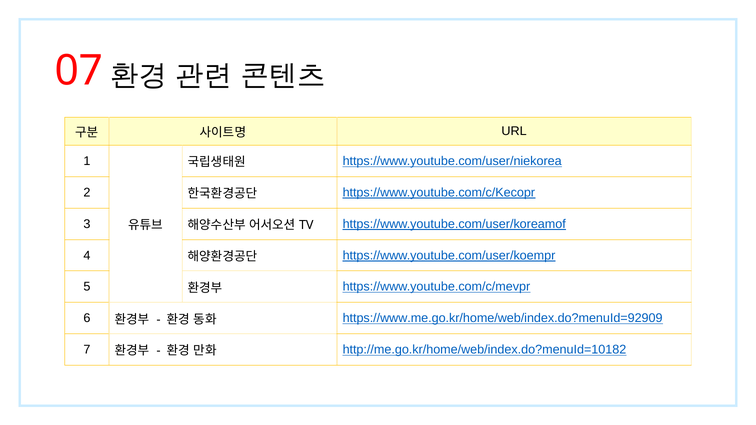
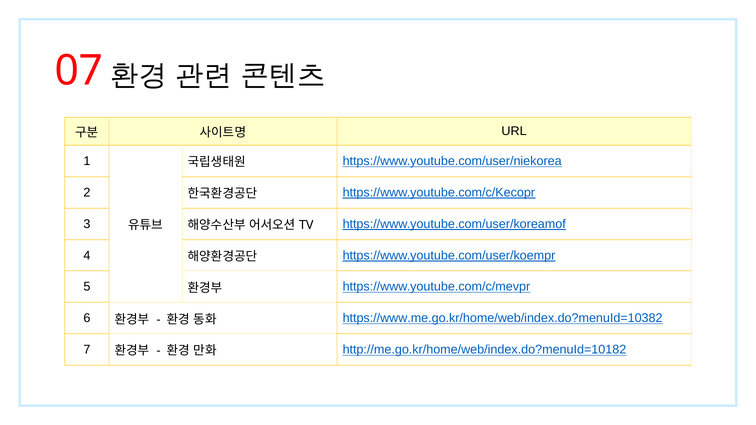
https://www.me.go.kr/home/web/index.do?menuId=92909: https://www.me.go.kr/home/web/index.do?menuId=92909 -> https://www.me.go.kr/home/web/index.do?menuId=10382 (503, 318)
